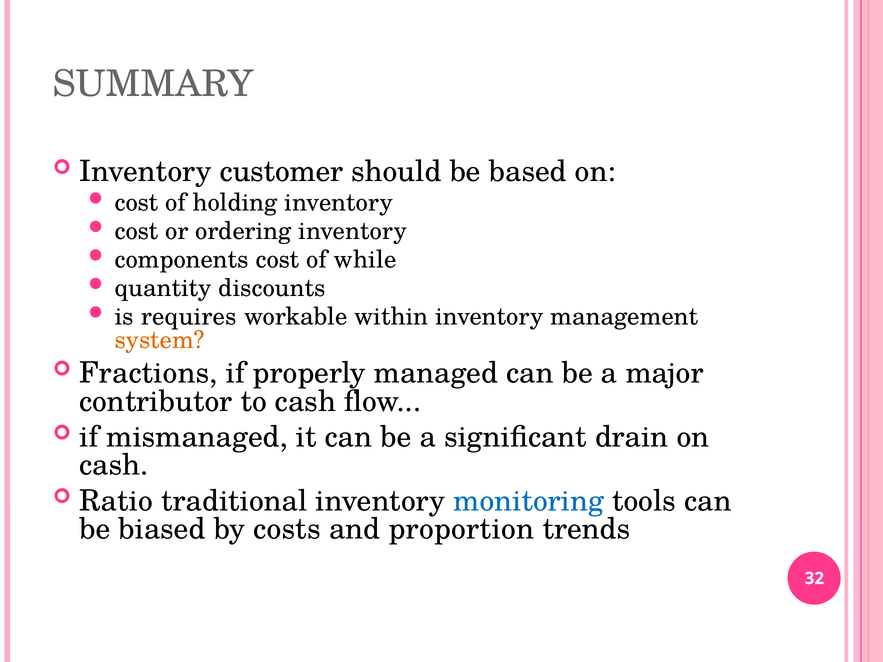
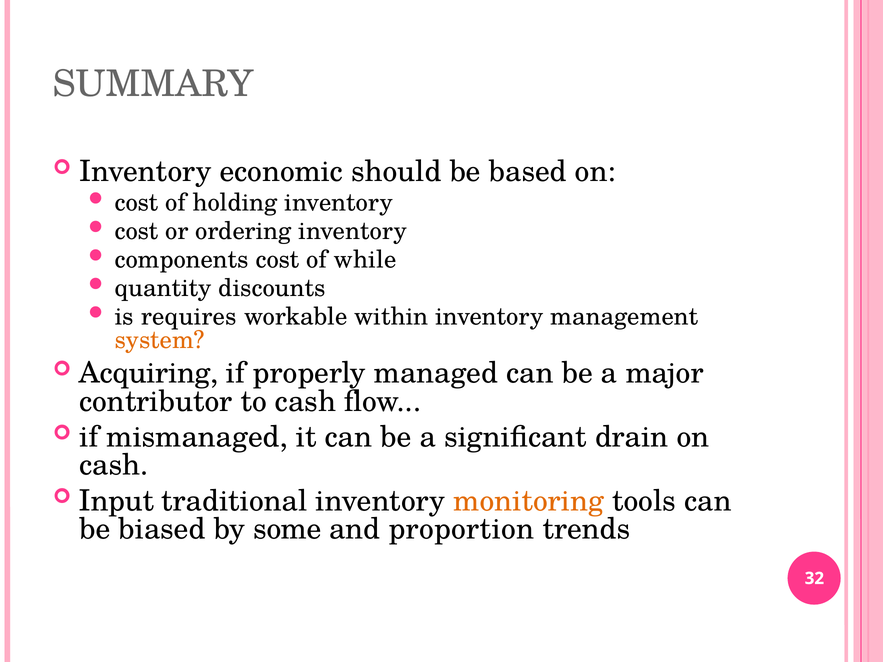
customer: customer -> economic (281, 172)
Fractions: Fractions -> Acquiring (149, 373)
Ratio: Ratio -> Input (116, 501)
monitoring colour: blue -> orange (529, 501)
costs: costs -> some (287, 529)
